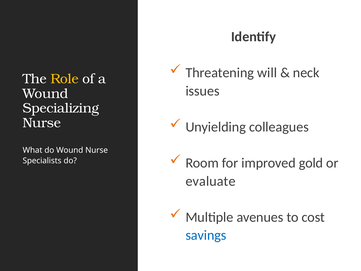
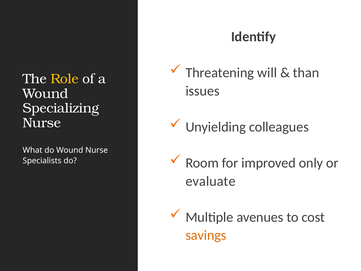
neck: neck -> than (306, 73)
gold: gold -> only (311, 163)
savings colour: blue -> orange (206, 235)
